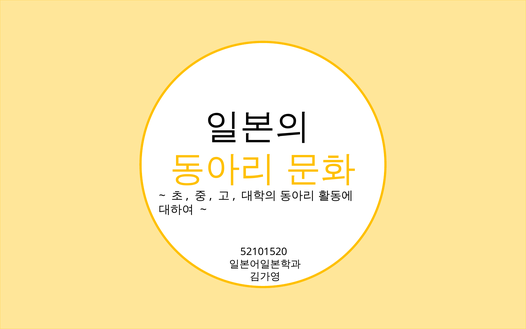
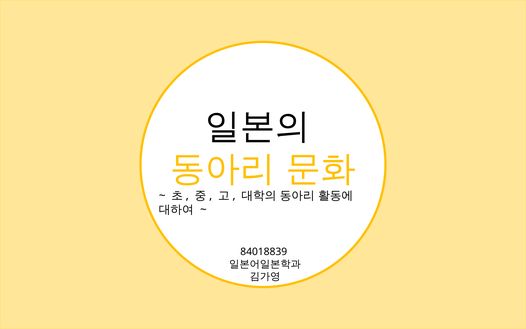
52101520: 52101520 -> 84018839 (264, 252)
